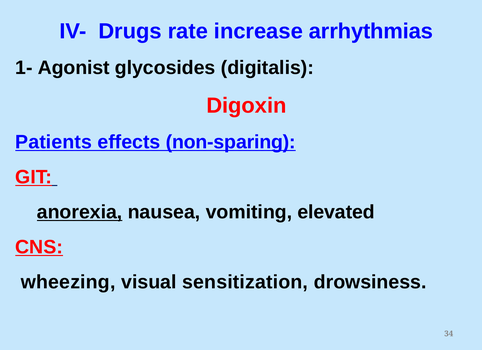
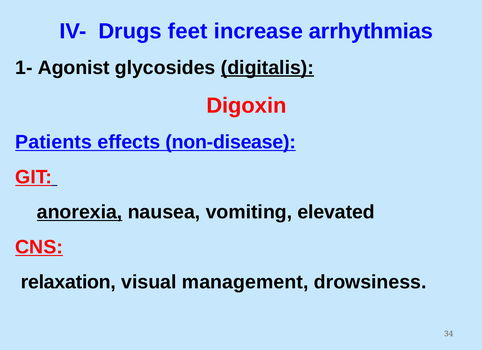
rate: rate -> feet (188, 31)
digitalis underline: none -> present (267, 68)
non-sparing: non-sparing -> non-disease (231, 142)
wheezing: wheezing -> relaxation (68, 282)
sensitization: sensitization -> management (245, 282)
